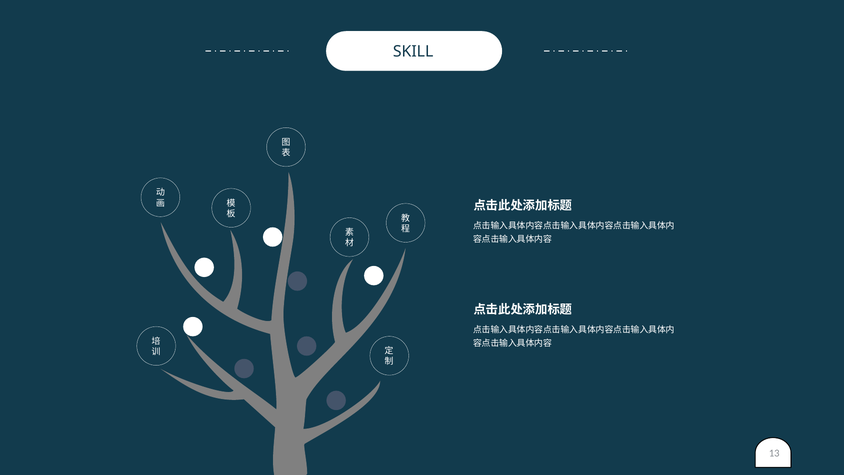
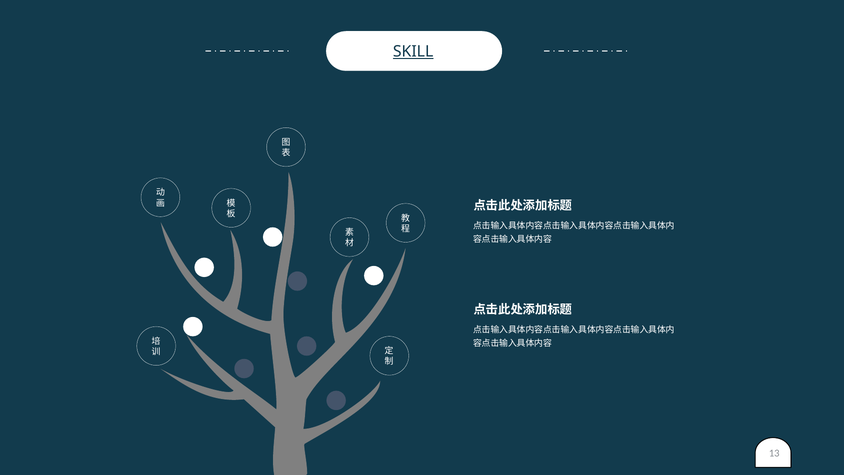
SKILL underline: none -> present (413, 52)
